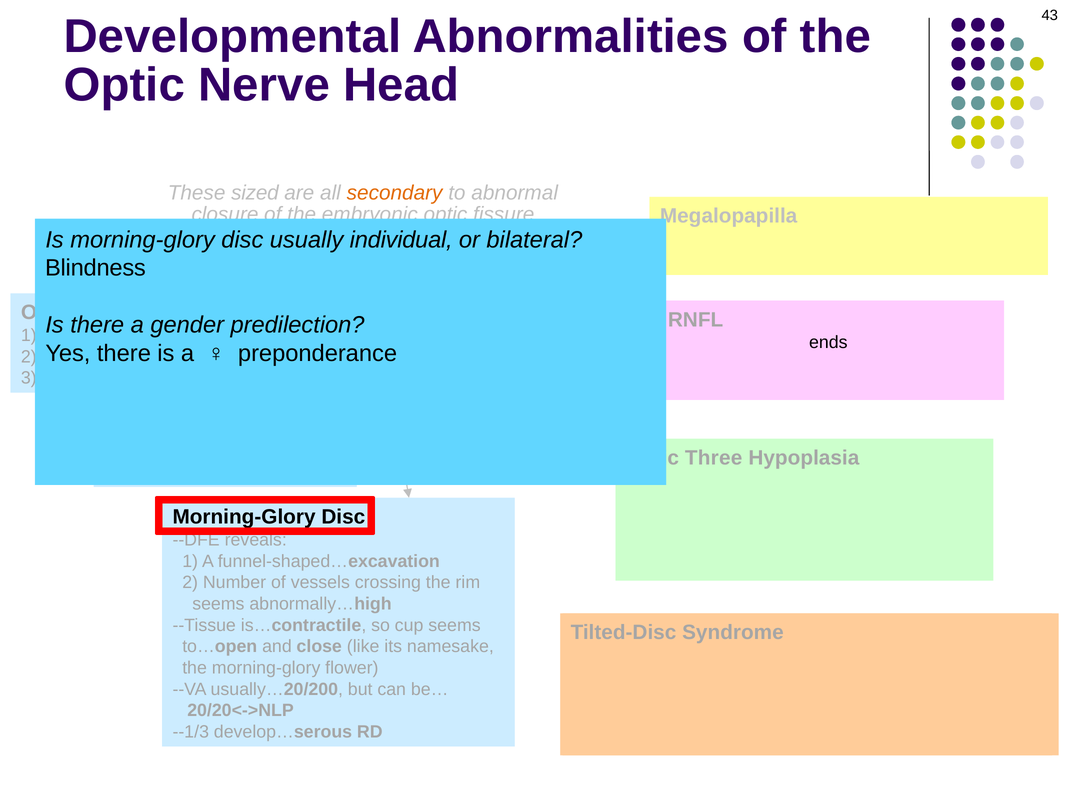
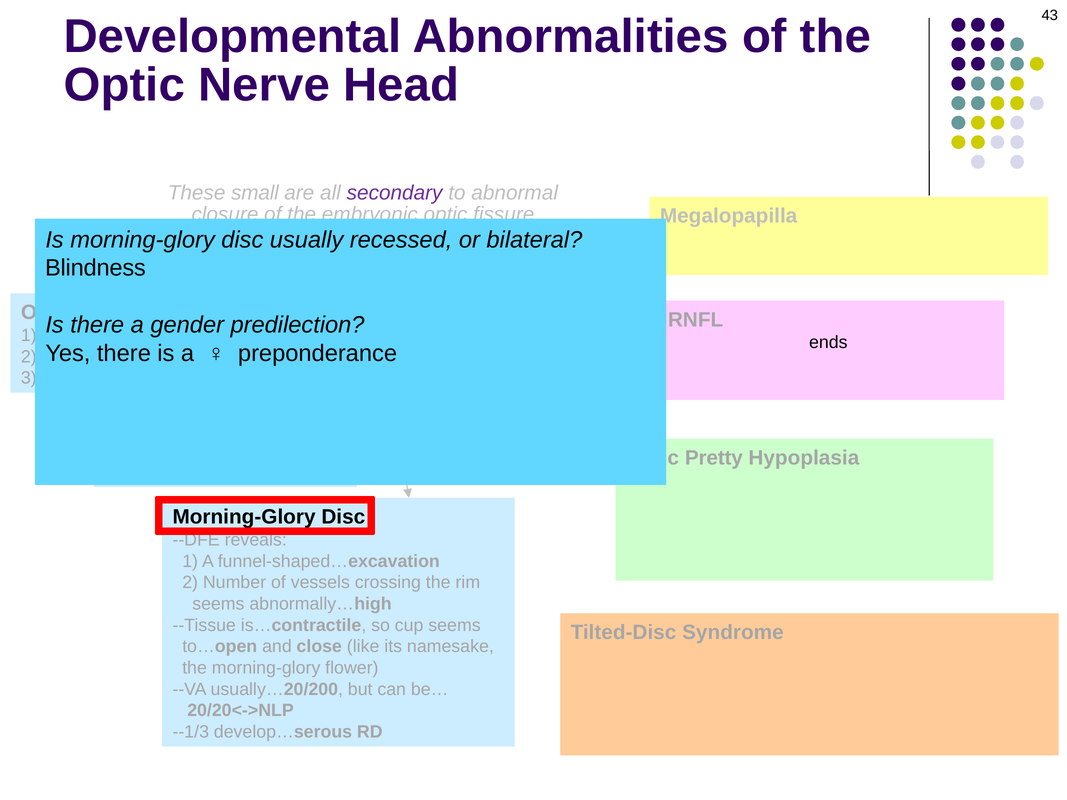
These sized: sized -> small (255, 193)
secondary colour: orange -> purple (395, 193)
usually individual: individual -> recessed (401, 240)
Three: Three -> Pretty (714, 458)
